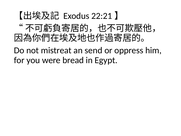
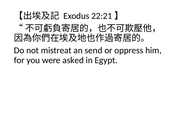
bread: bread -> asked (73, 60)
